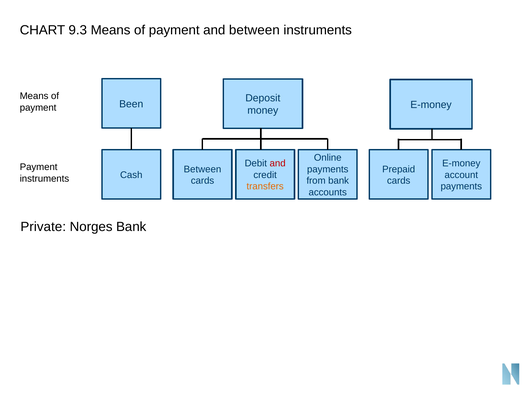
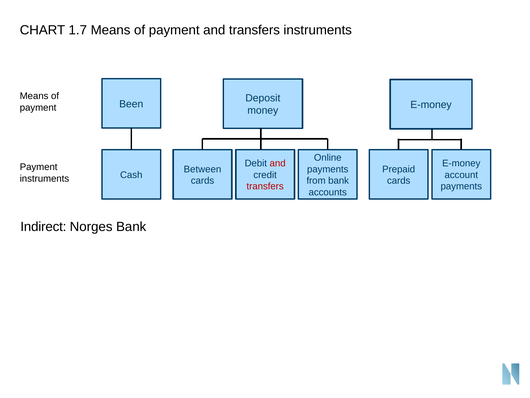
9.3: 9.3 -> 1.7 (78, 30)
and between: between -> transfers (254, 30)
transfers colour: orange -> red (265, 186)
Private: Private -> Indirect (43, 226)
